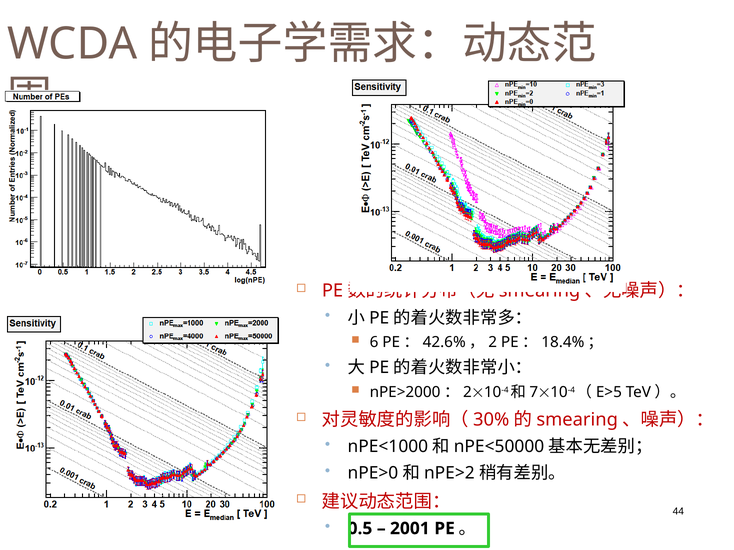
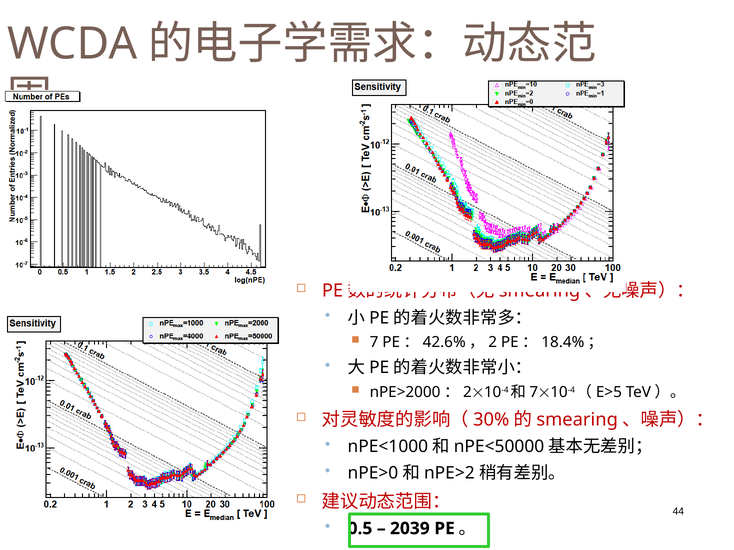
6: 6 -> 7 (374, 343)
2001: 2001 -> 2039 (410, 529)
